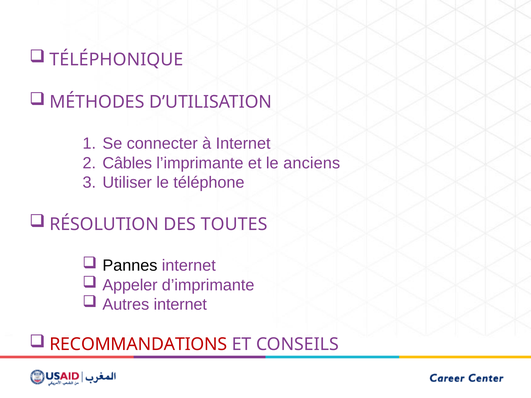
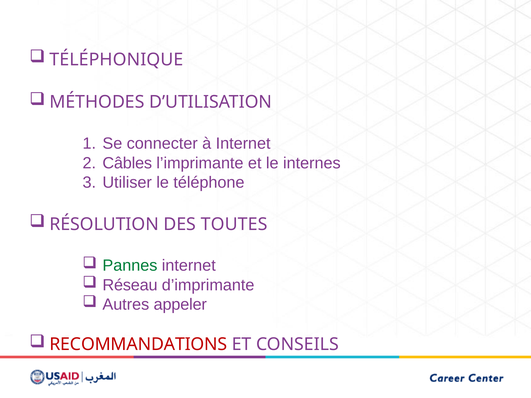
anciens: anciens -> internes (312, 163)
Pannes colour: black -> green (130, 266)
Appeler: Appeler -> Réseau (130, 285)
Autres internet: internet -> appeler (180, 305)
